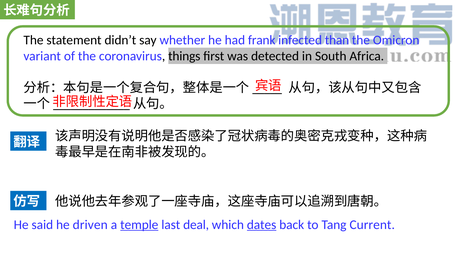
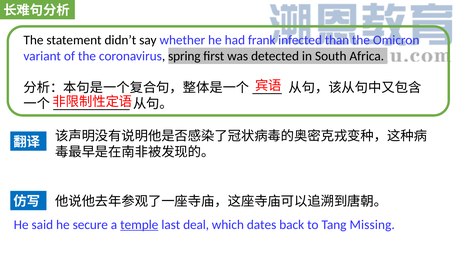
things: things -> spring (184, 56)
driven: driven -> secure (90, 225)
dates underline: present -> none (262, 225)
Current: Current -> Missing (372, 225)
